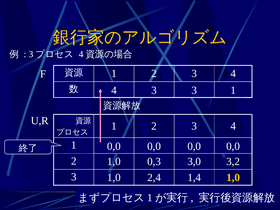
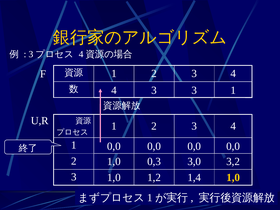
1,0 2,4: 2,4 -> 1,2 (154, 177)
